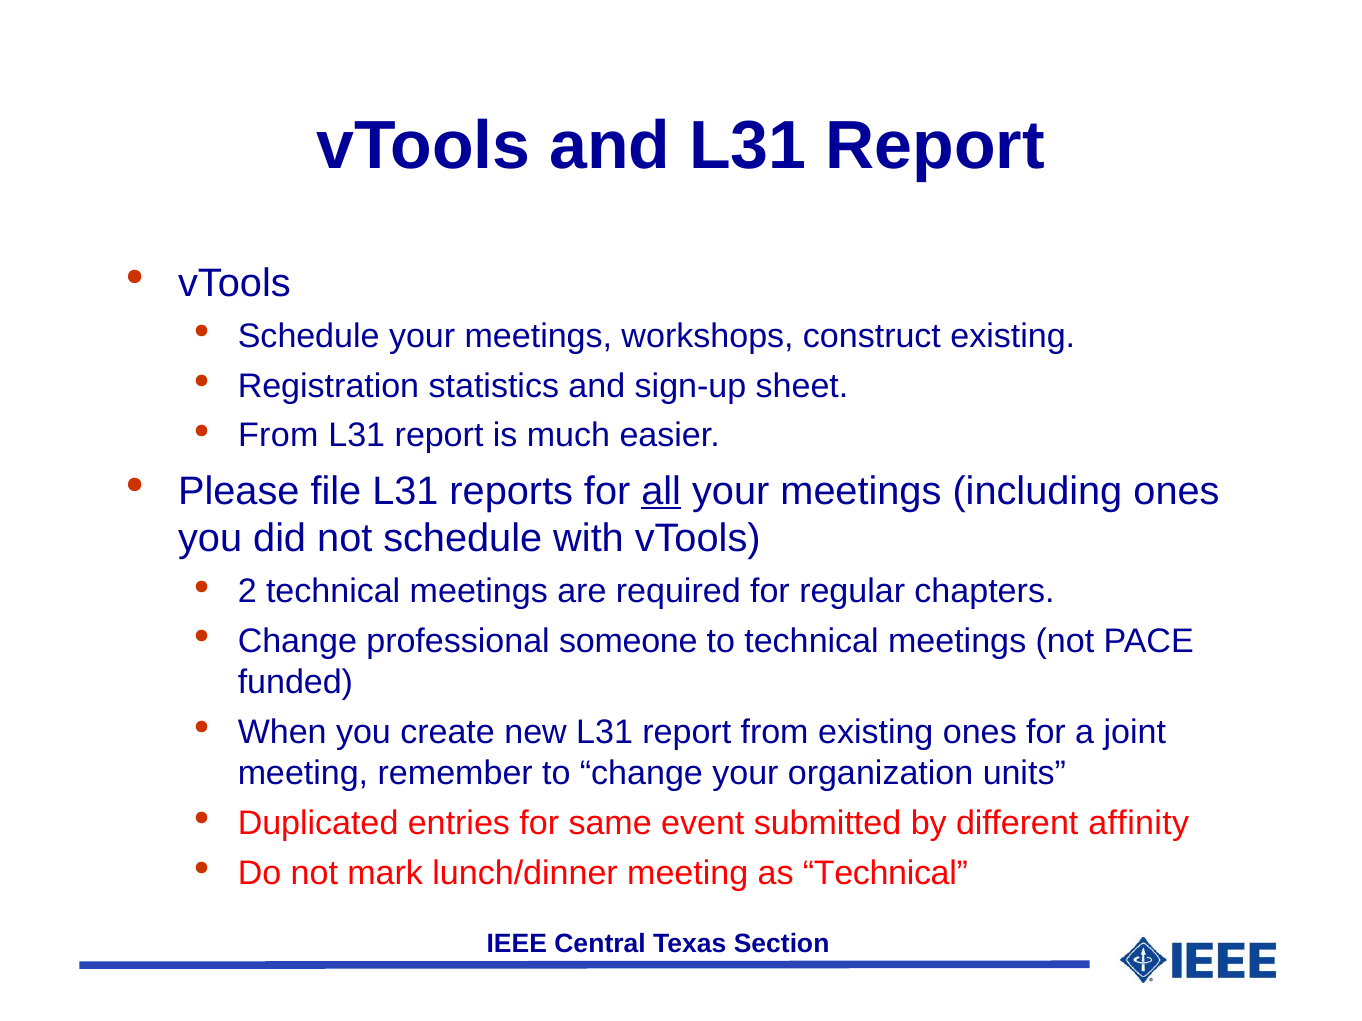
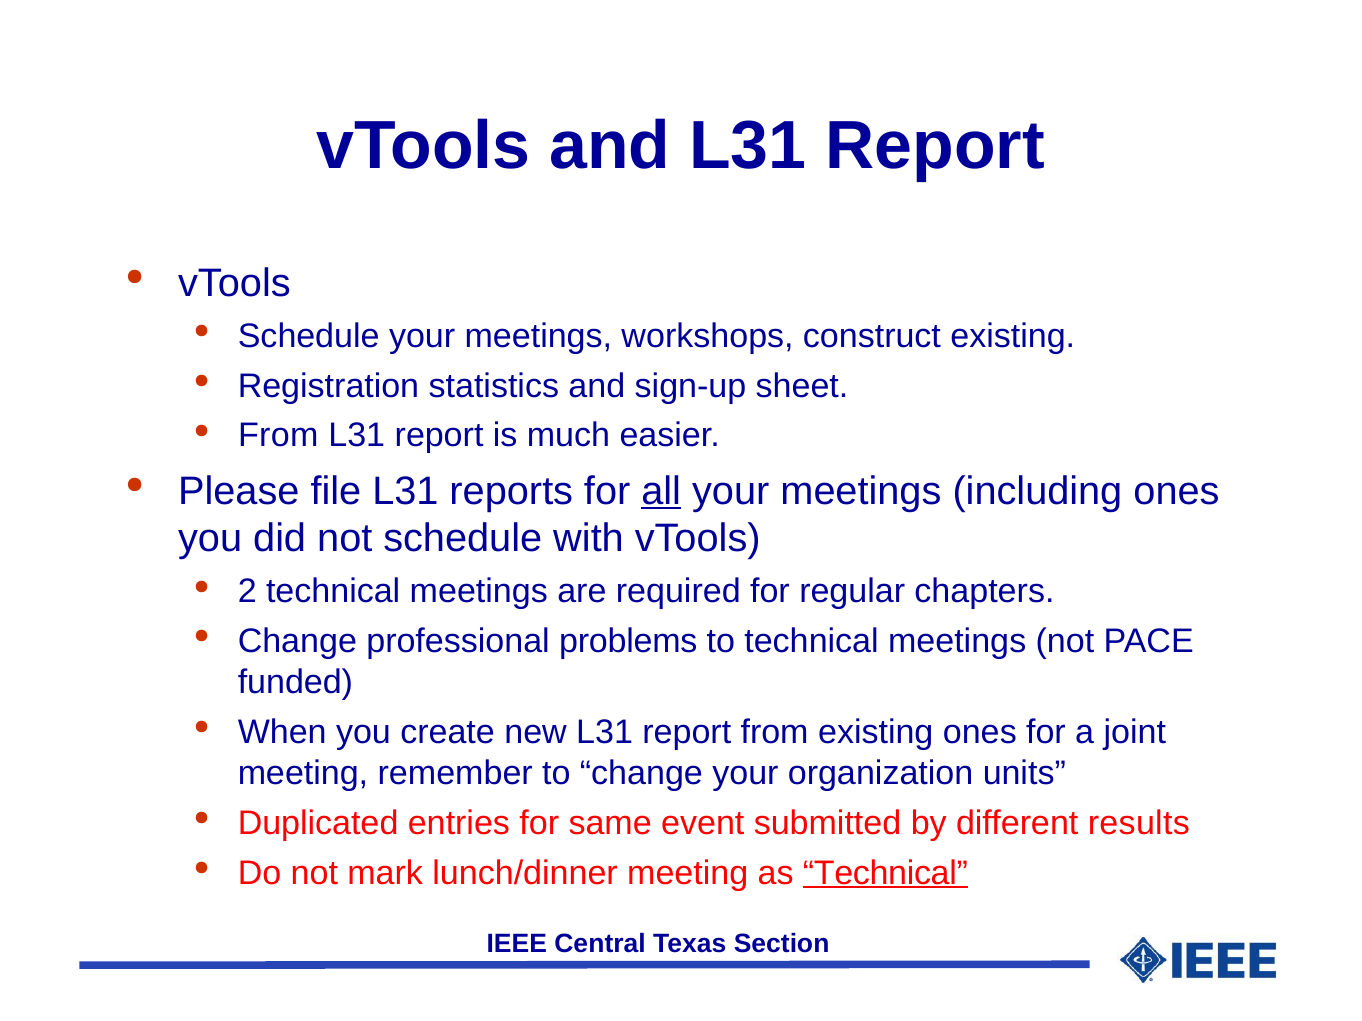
someone: someone -> problems (628, 642)
affinity: affinity -> results (1139, 823)
Technical underline: none -> present (885, 873)
